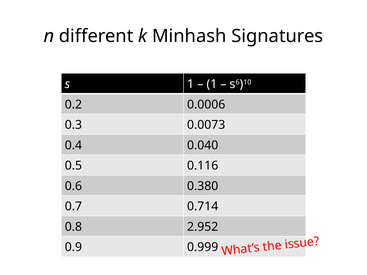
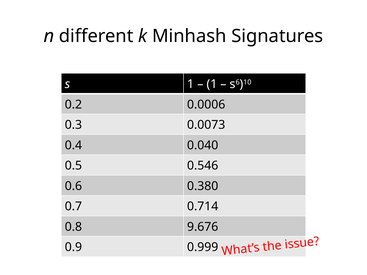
0.116: 0.116 -> 0.546 (203, 166)
2.952: 2.952 -> 9.676 (203, 227)
